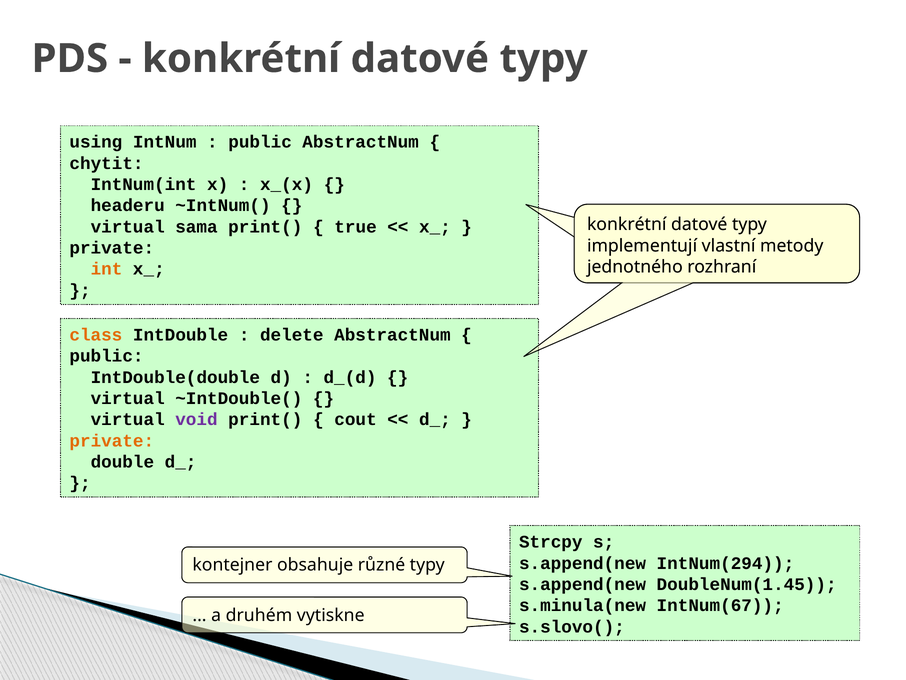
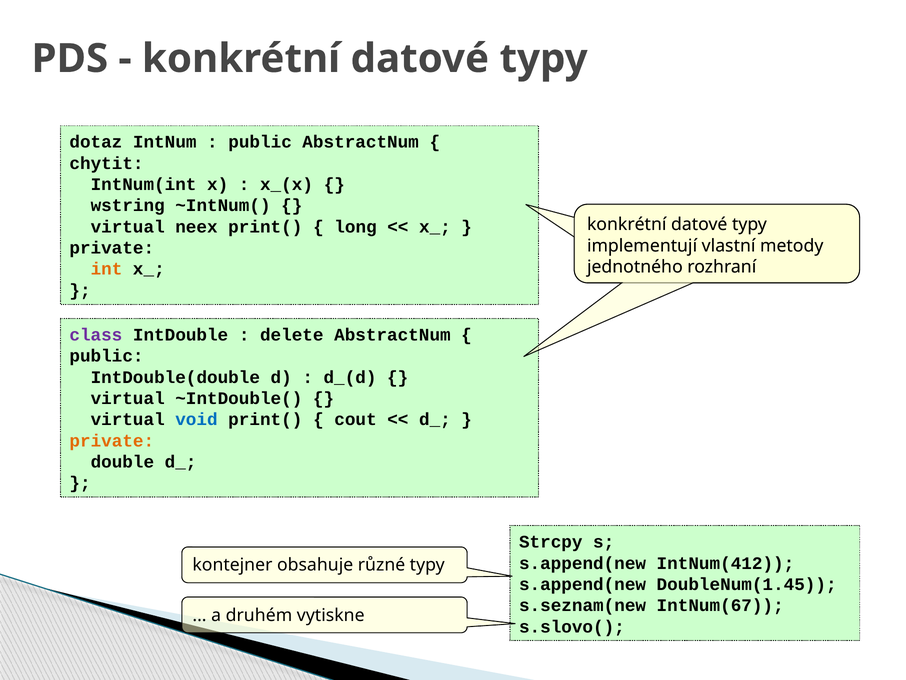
using: using -> dotaz (96, 142)
headeru: headeru -> wstring (128, 206)
sama: sama -> neex (196, 227)
true: true -> long (356, 227)
class colour: orange -> purple (96, 335)
void colour: purple -> blue (196, 419)
IntNum(294: IntNum(294 -> IntNum(412 (725, 563)
s.minula(new: s.minula(new -> s.seznam(new (583, 605)
